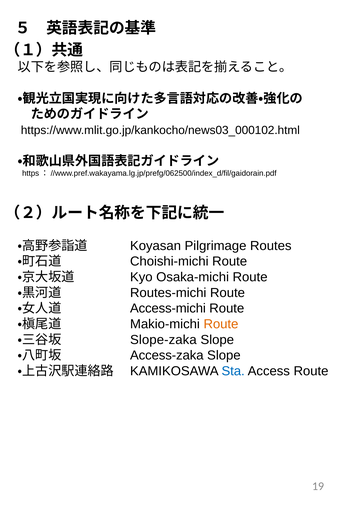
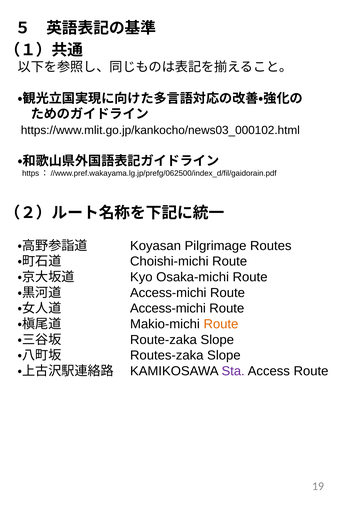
Routes-michi: Routes-michi -> Access-michi (168, 293)
Slope-zaka: Slope-zaka -> Route-zaka (163, 340)
Access-zaka: Access-zaka -> Routes-zaka (167, 356)
Sta colour: blue -> purple (233, 372)
